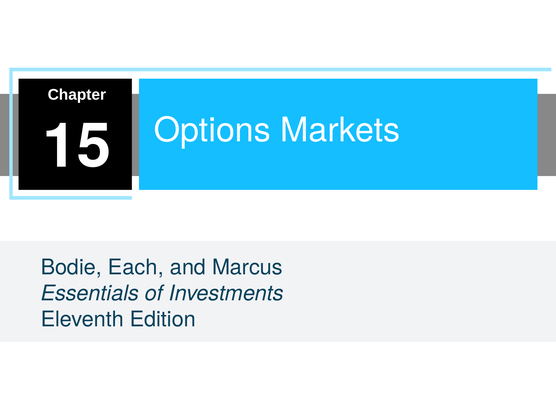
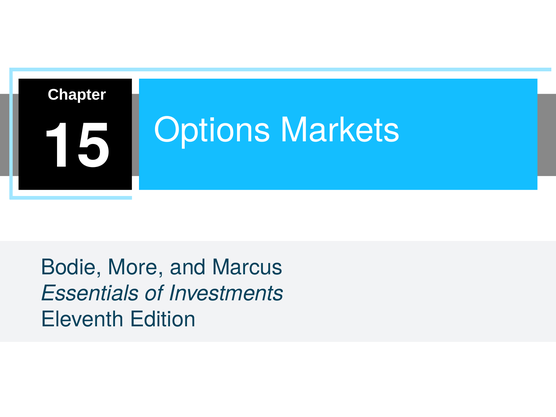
Each: Each -> More (136, 267)
